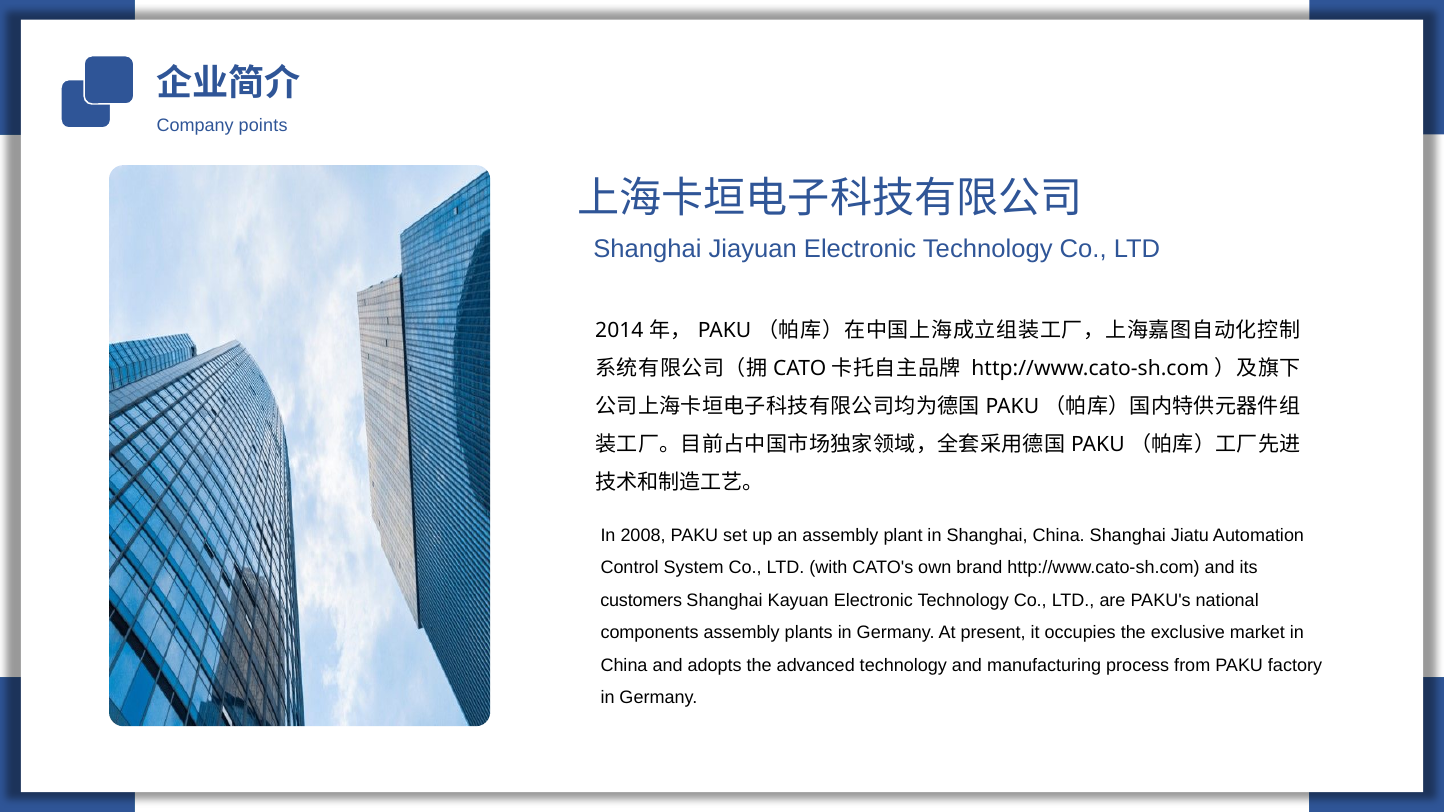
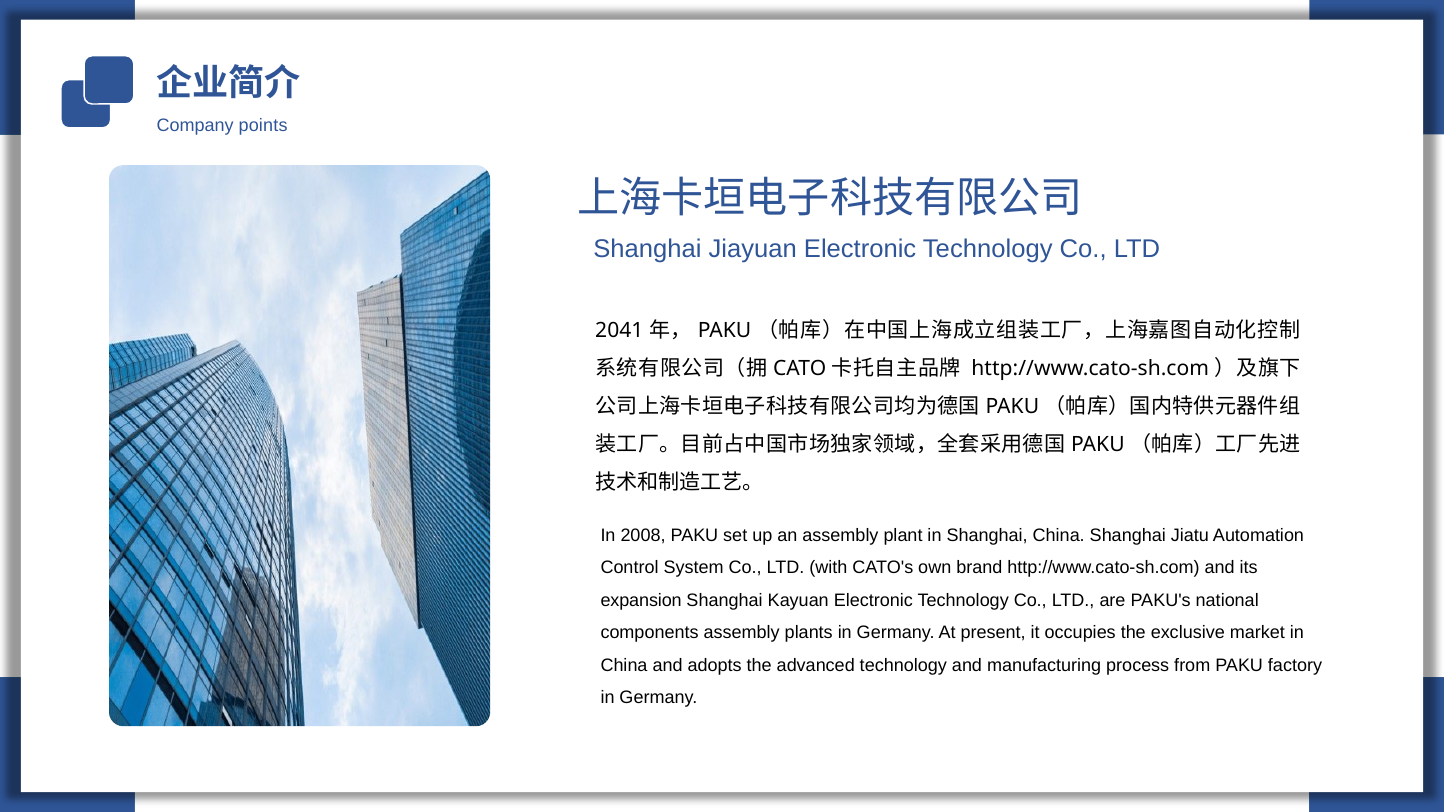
2014: 2014 -> 2041 (619, 331)
customers: customers -> expansion (641, 601)
